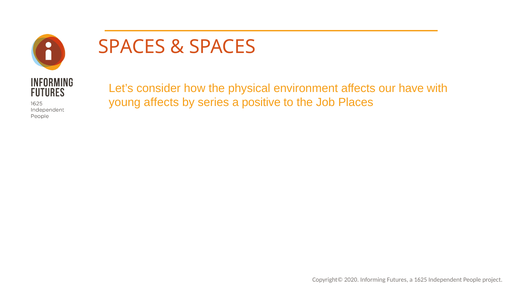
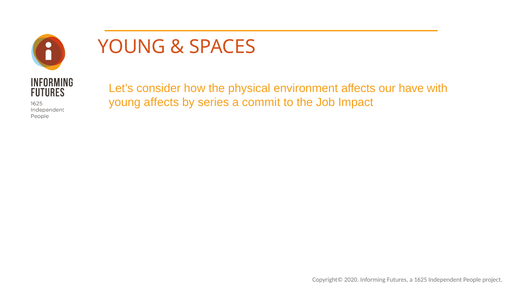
SPACES: SPACES -> YOUNG (132, 47)
positive: positive -> commit (261, 102)
Places: Places -> Impact (356, 102)
